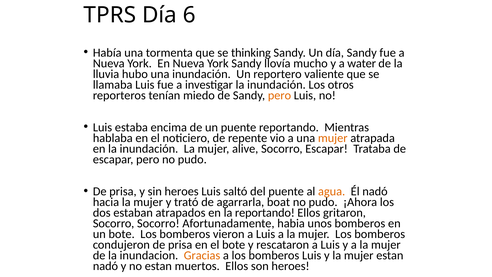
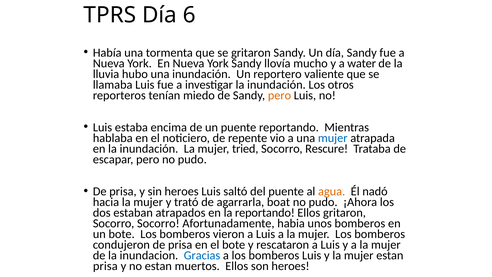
se thinking: thinking -> gritaron (251, 53)
mujer colour: orange -> blue (333, 138)
alive: alive -> tried (245, 149)
Socorro Escapar: Escapar -> Rescure (327, 149)
Gracias colour: orange -> blue (202, 255)
nadó: nadó -> prisa (105, 266)
